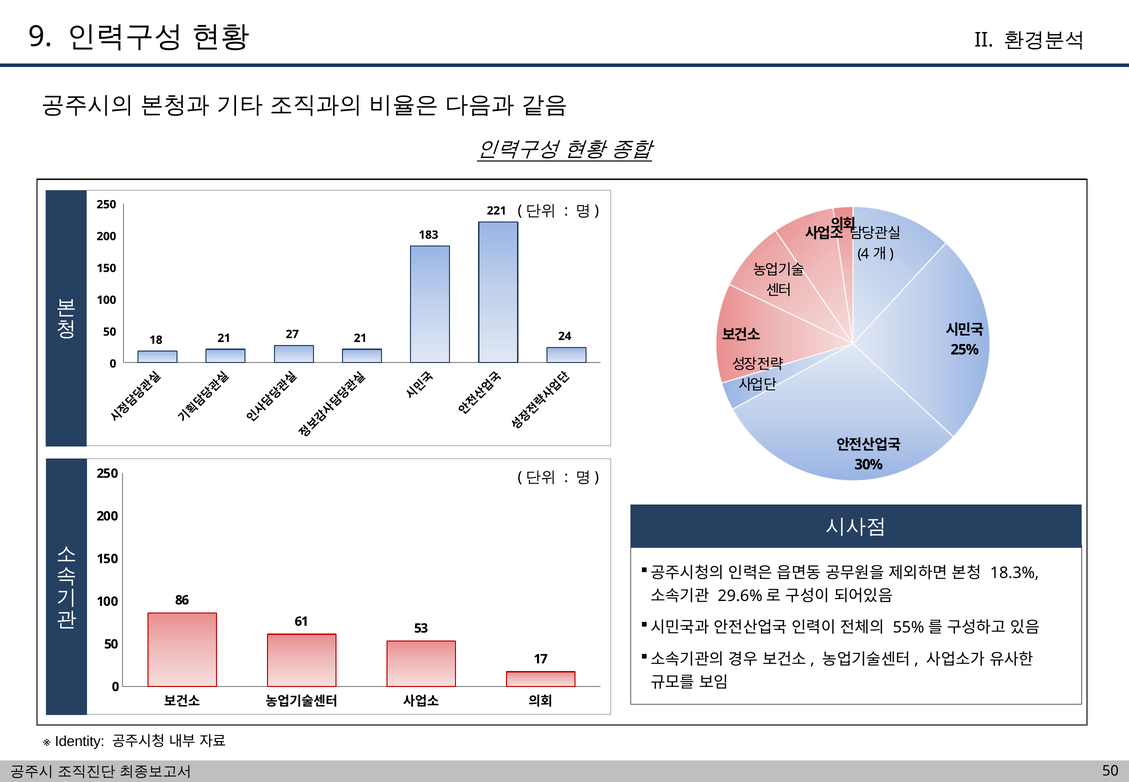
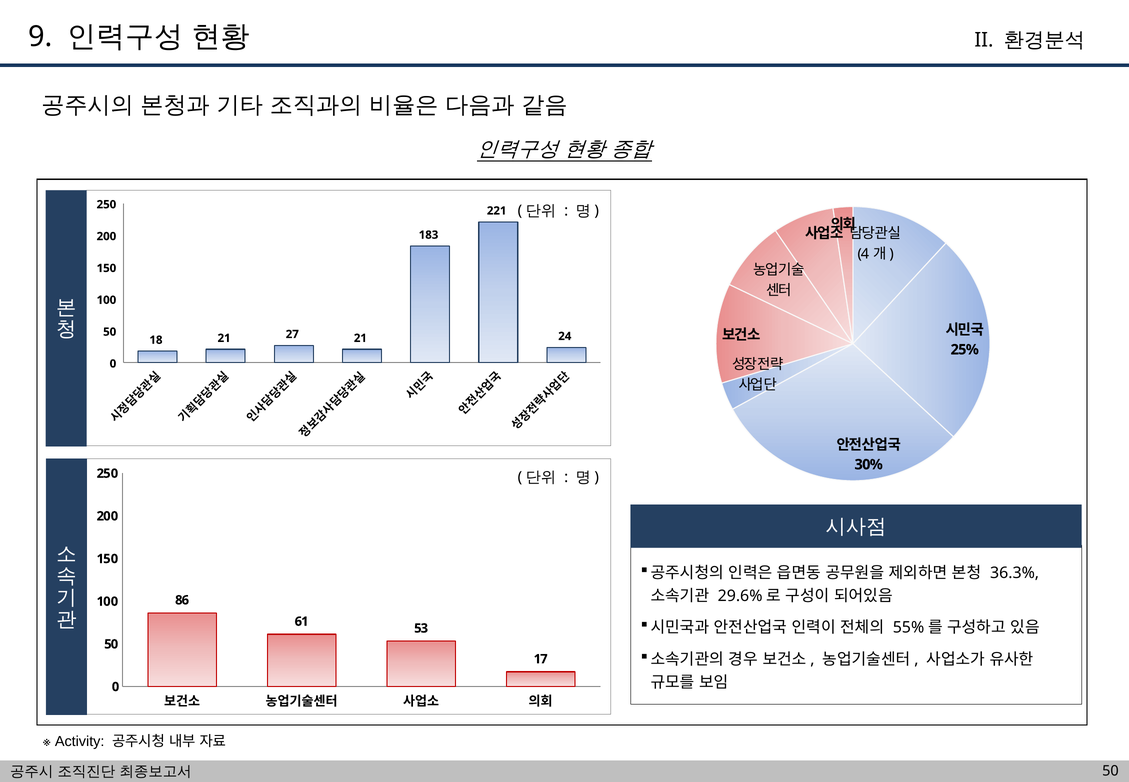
18.3%: 18.3% -> 36.3% (1015, 573)
Identity: Identity -> Activity (80, 741)
